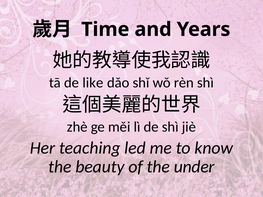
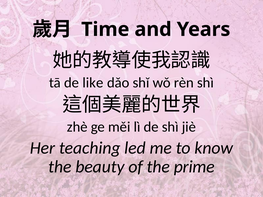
under: under -> prime (194, 167)
